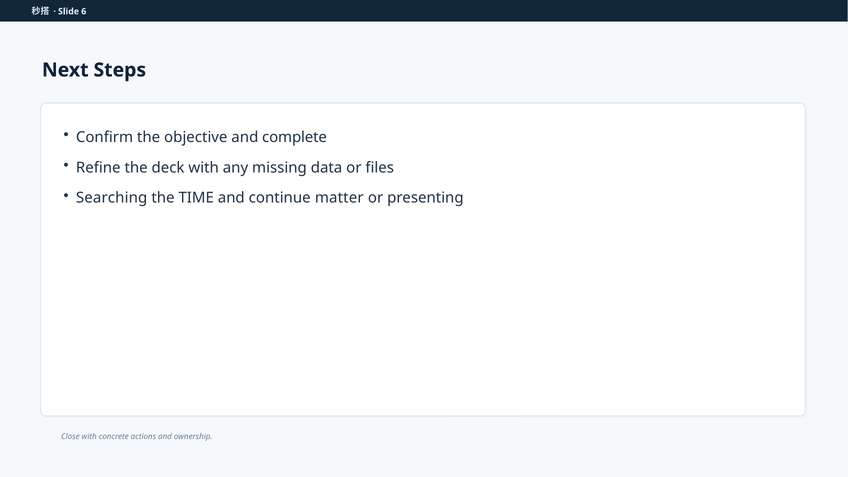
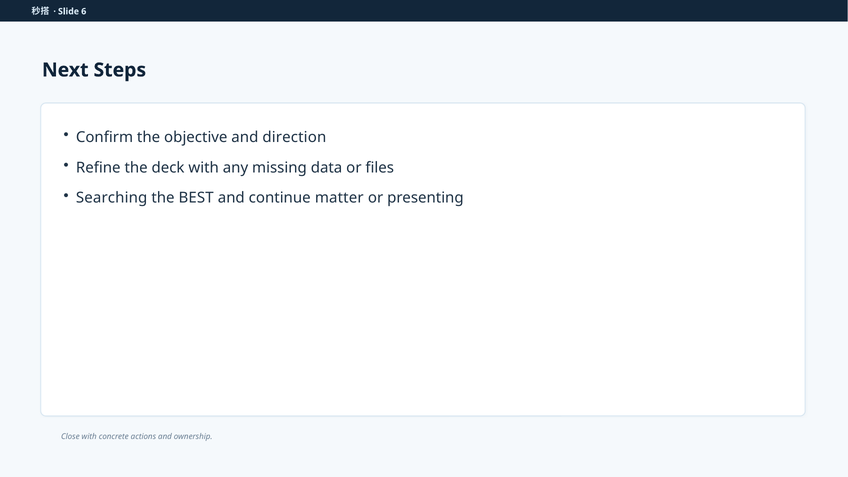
complete: complete -> direction (294, 137)
TIME: TIME -> BEST (196, 198)
